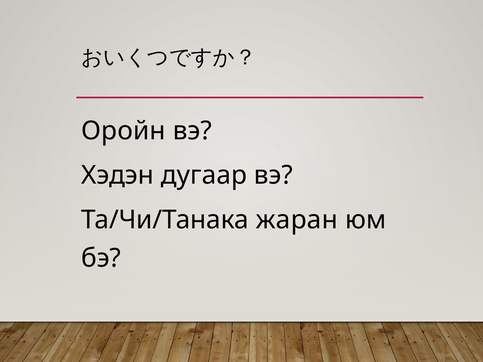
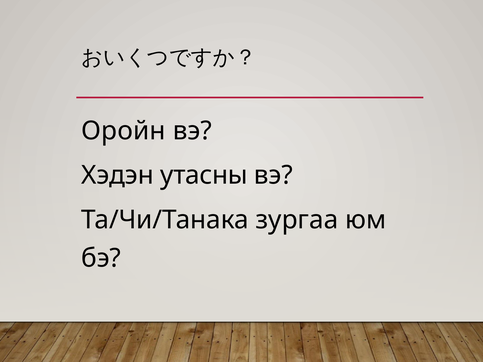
дугаар: дугаар -> утасны (204, 175)
жаран: жаран -> зургаа (297, 220)
